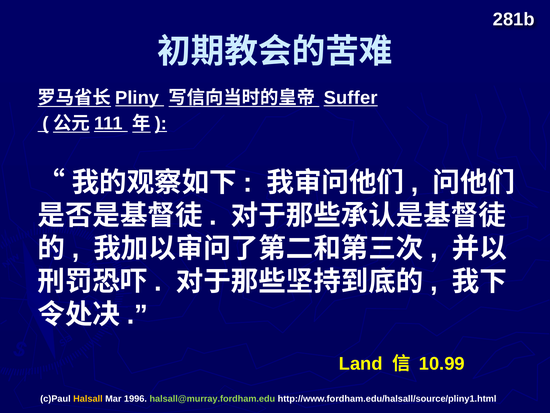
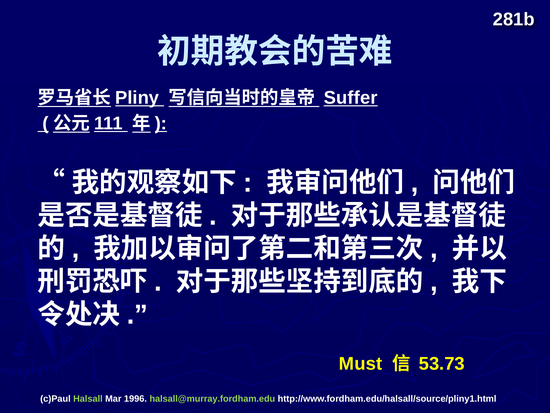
Land: Land -> Must (361, 363)
10.99: 10.99 -> 53.73 (442, 363)
Halsall colour: yellow -> light green (88, 398)
